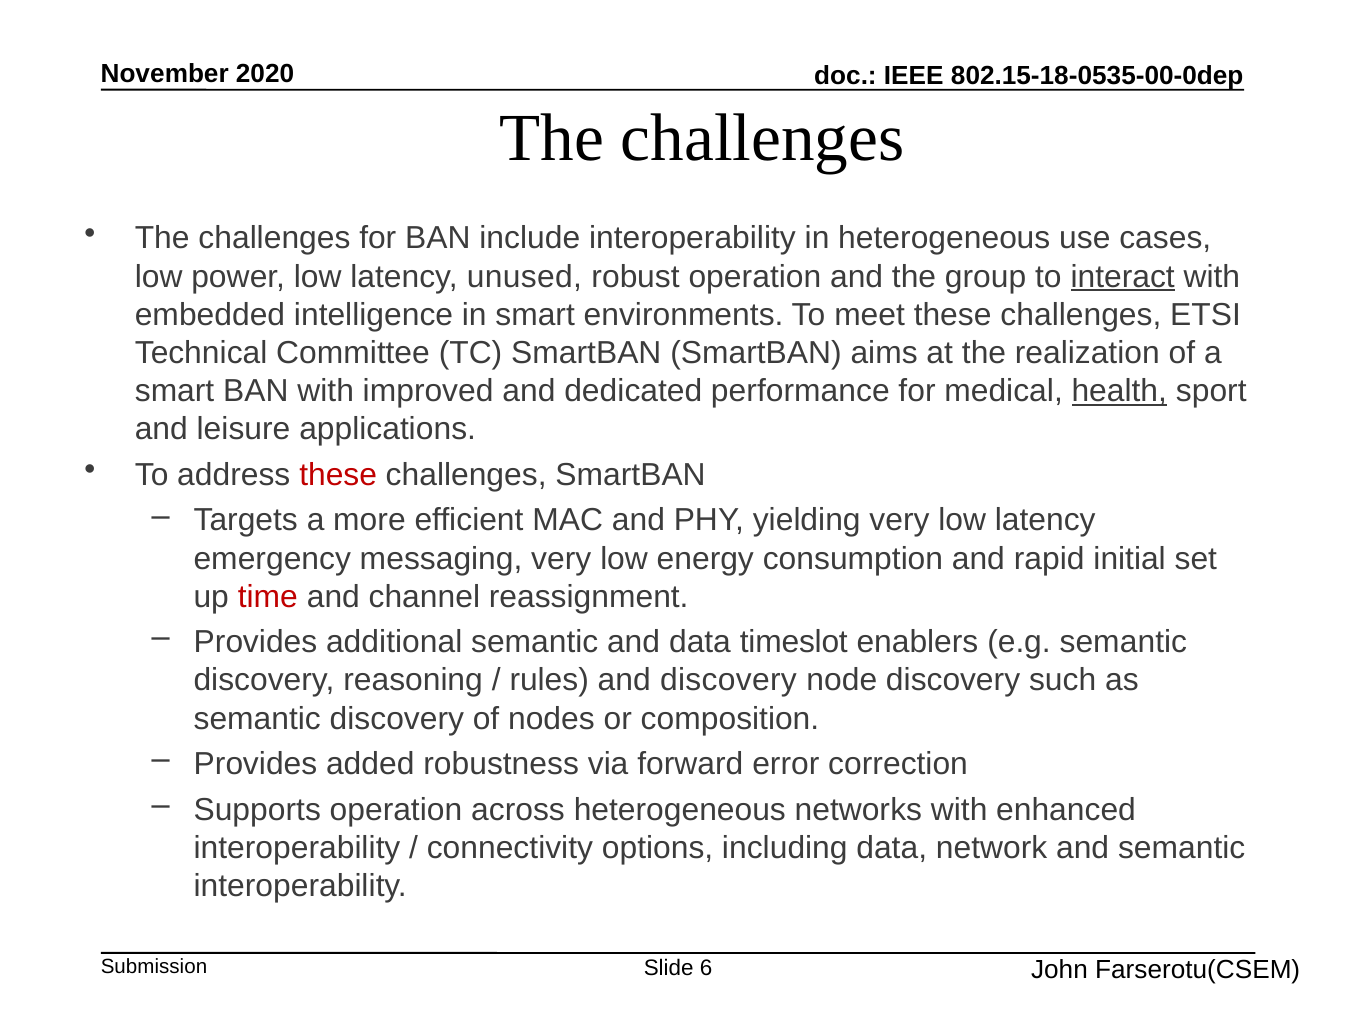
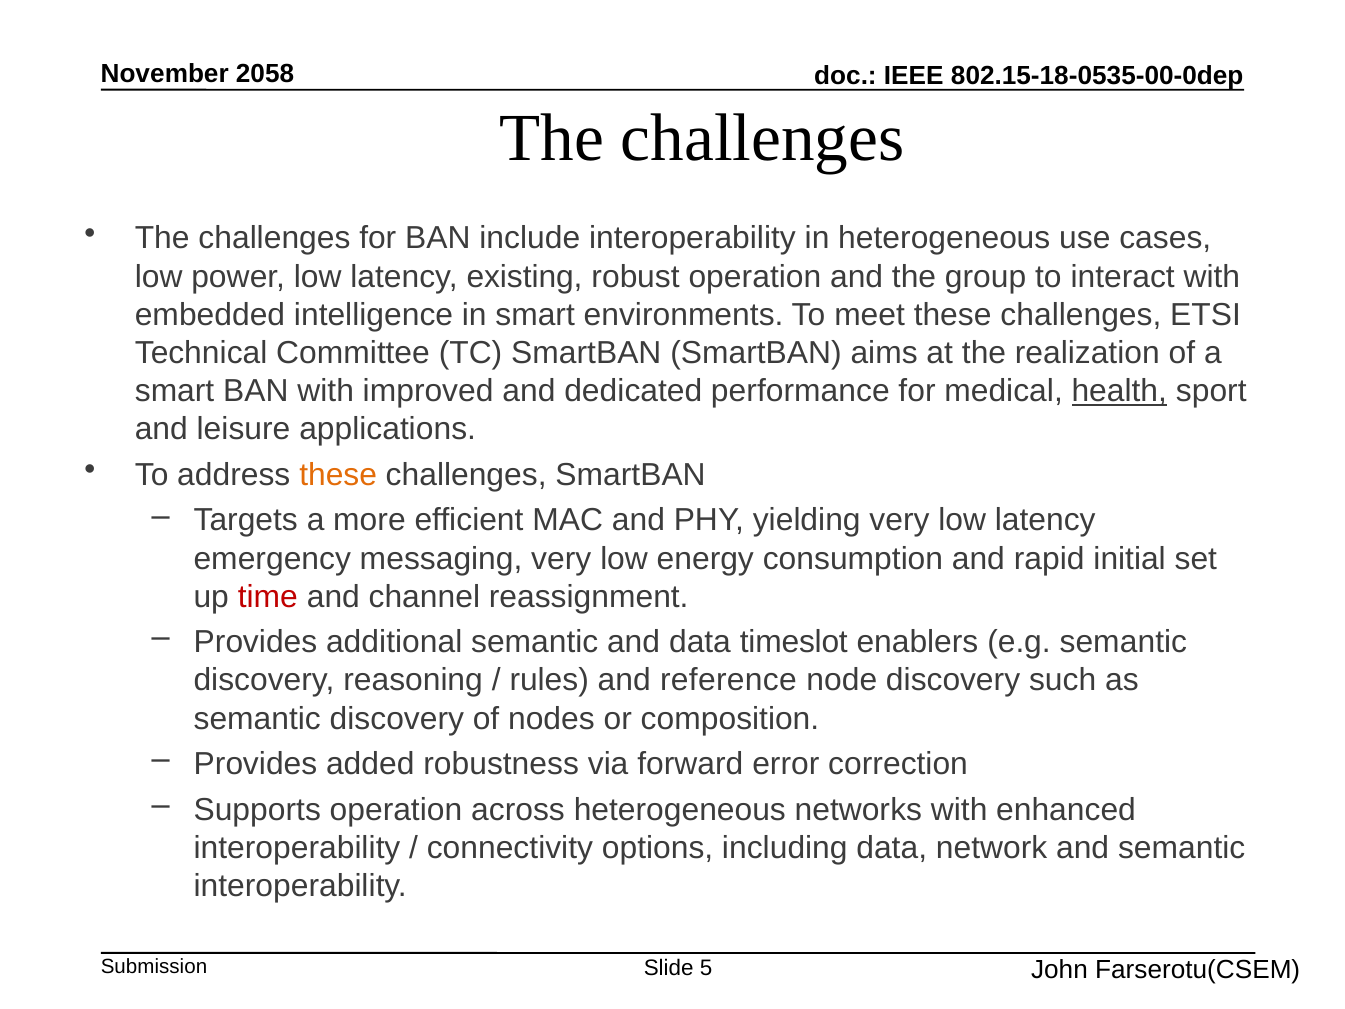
2020: 2020 -> 2058 (265, 74)
unused: unused -> existing (525, 277)
interact underline: present -> none (1123, 277)
these colour: red -> orange (338, 475)
and discovery: discovery -> reference (728, 680)
6: 6 -> 5 (706, 967)
